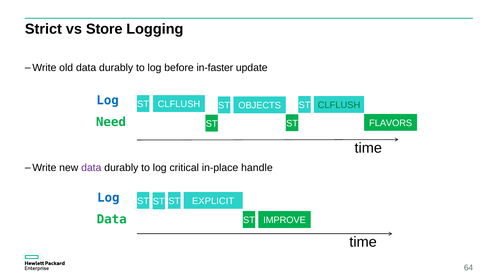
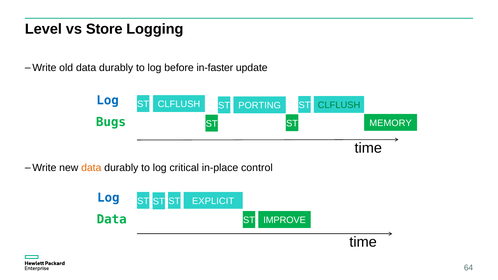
Strict: Strict -> Level (43, 29)
OBJECTS: OBJECTS -> PORTING (260, 106)
Need: Need -> Bugs (111, 122)
FLAVORS: FLAVORS -> MEMORY (391, 123)
data colour: purple -> orange (91, 168)
handle: handle -> control (257, 168)
